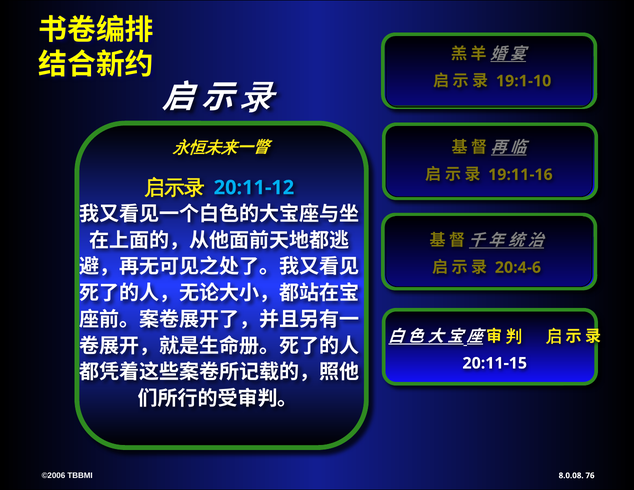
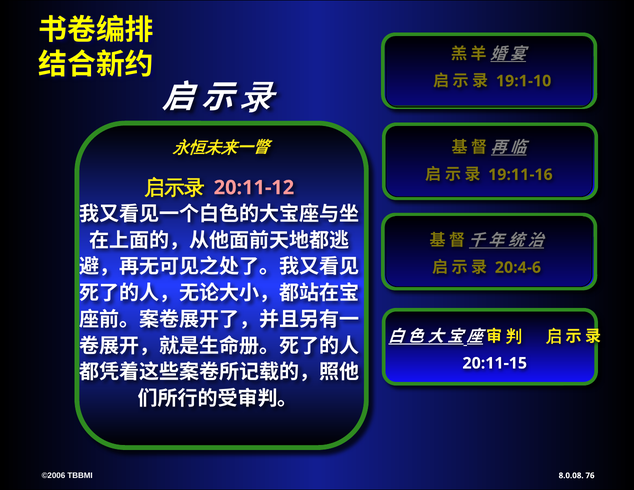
20:11-12 colour: light blue -> pink (254, 188)
